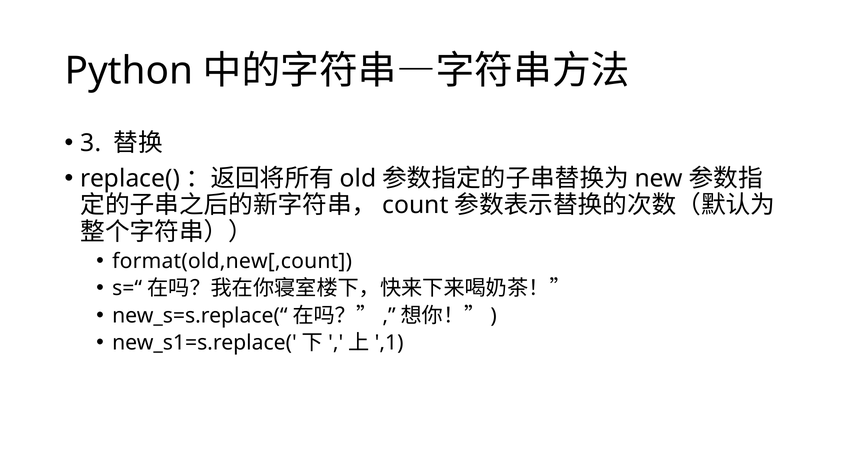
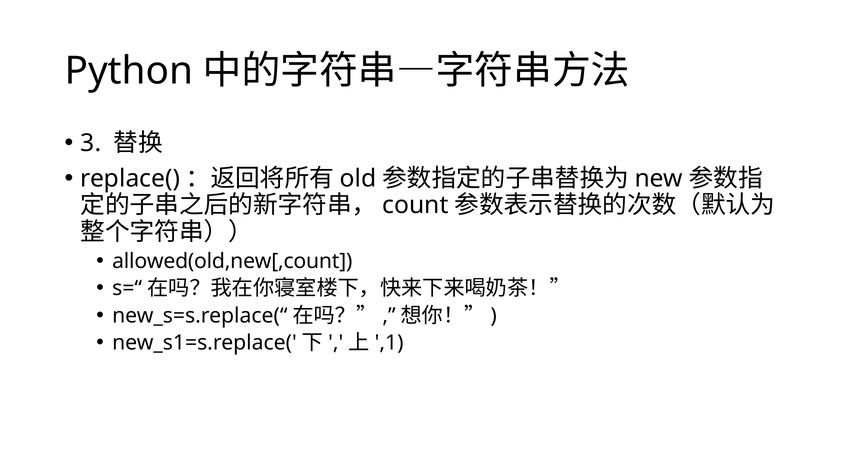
format(old,new[,count: format(old,new[,count -> allowed(old,new[,count (232, 261)
